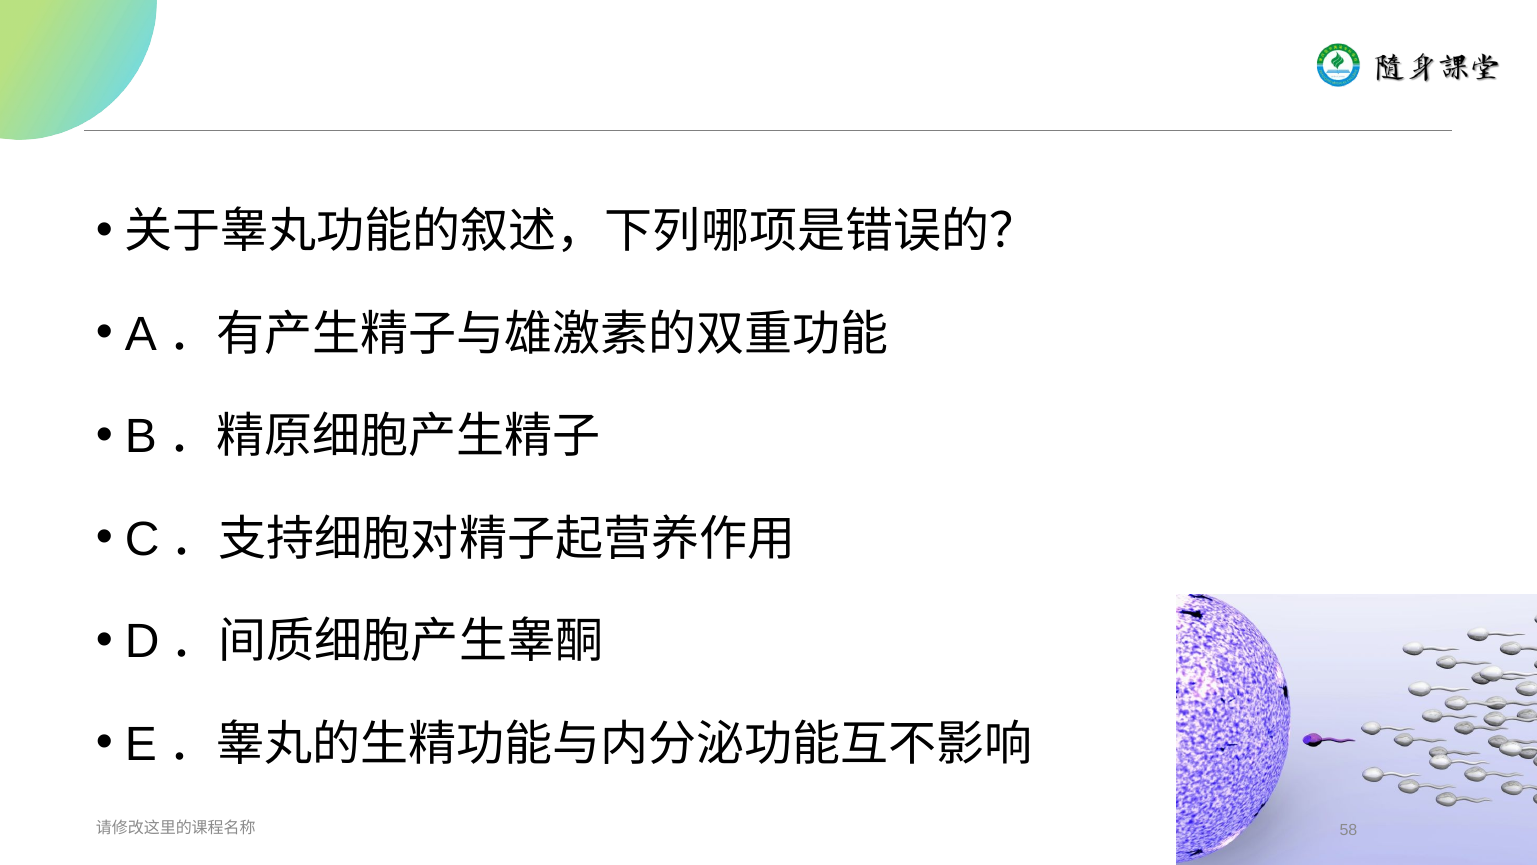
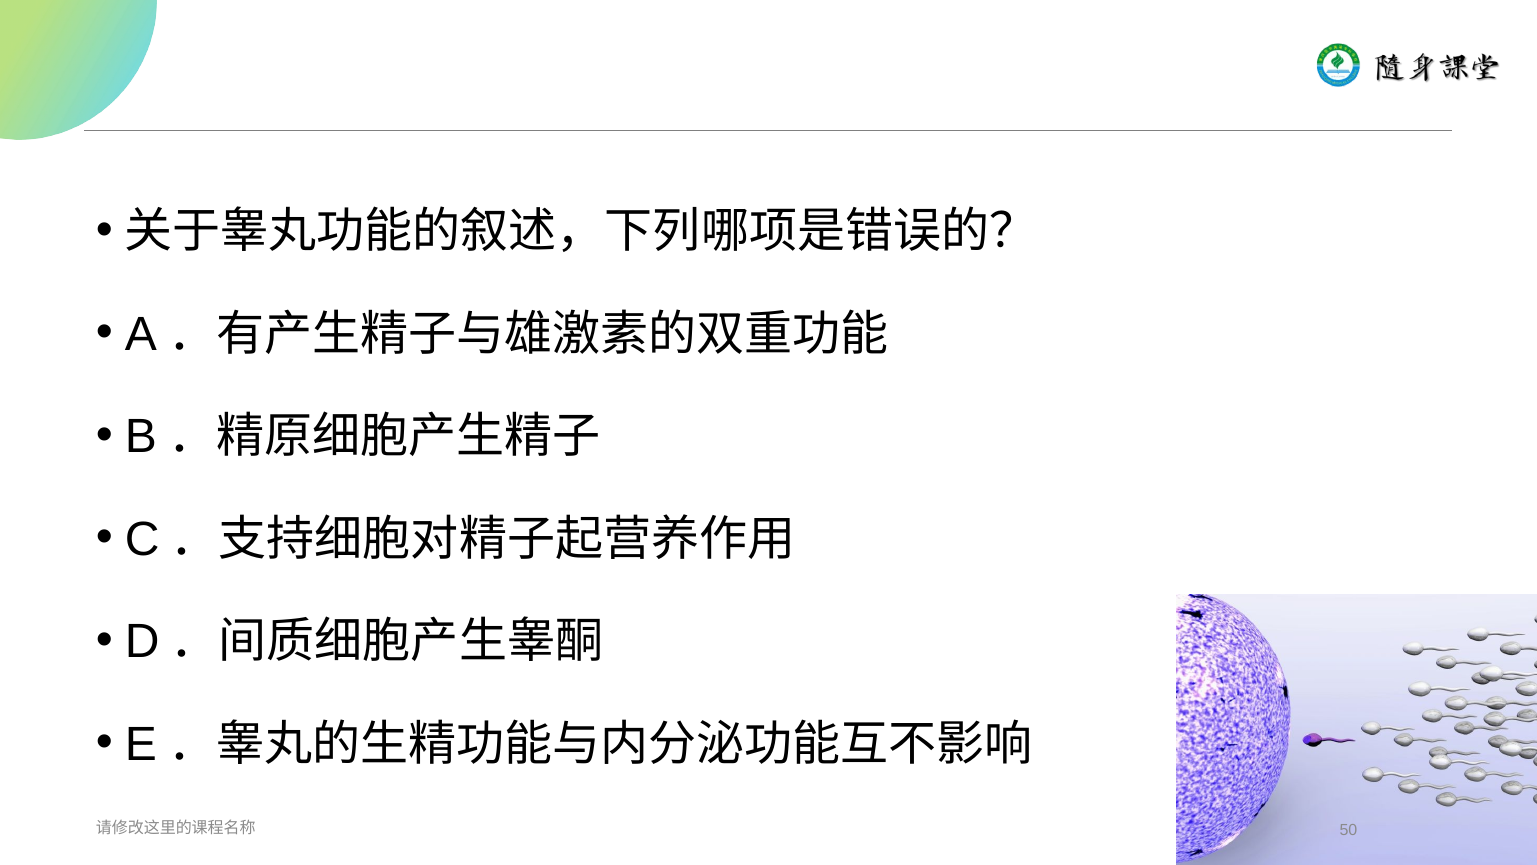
58: 58 -> 50 (1348, 830)
